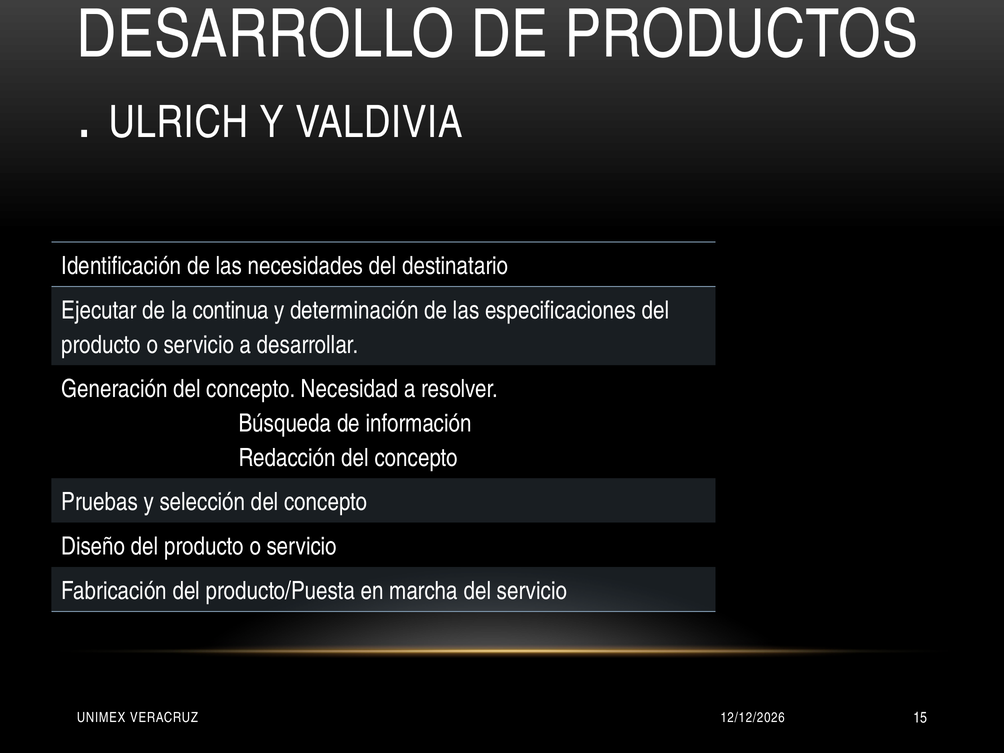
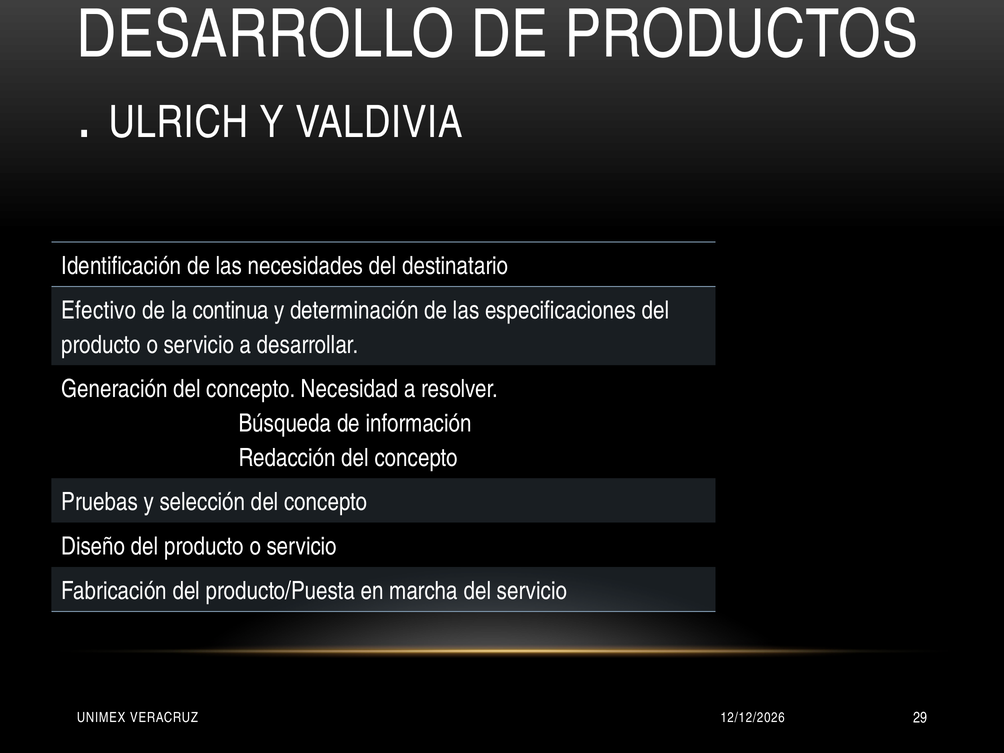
Ejecutar: Ejecutar -> Efectivo (99, 311)
15: 15 -> 29 (920, 718)
